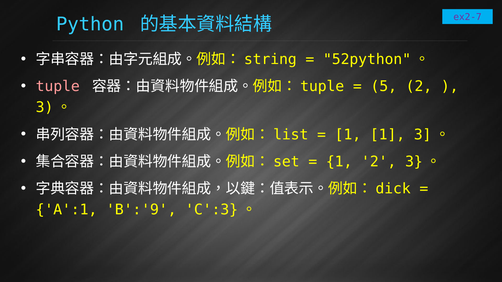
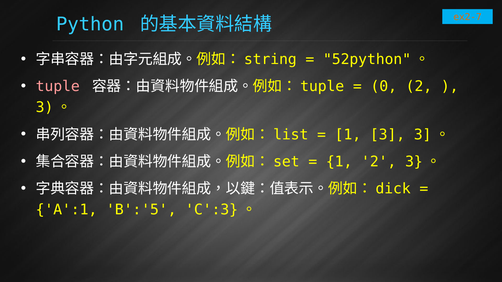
ex2-7 colour: purple -> orange (468, 17)
5: 5 -> 0 (384, 87)
1 1: 1 -> 3 (388, 135)
B':'9: B':'9 -> B':'5 (141, 210)
